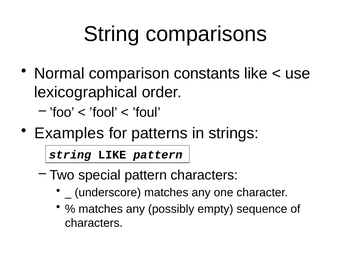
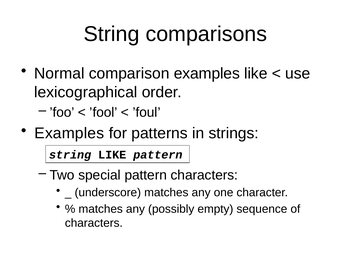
comparison constants: constants -> examples (207, 74)
